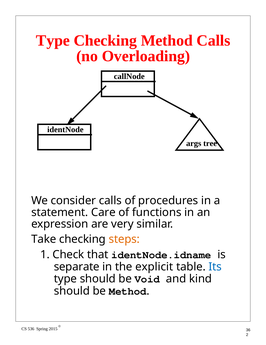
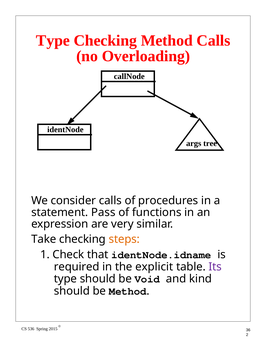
Care: Care -> Pass (103, 212)
separate: separate -> required (77, 266)
Its colour: blue -> purple (215, 266)
